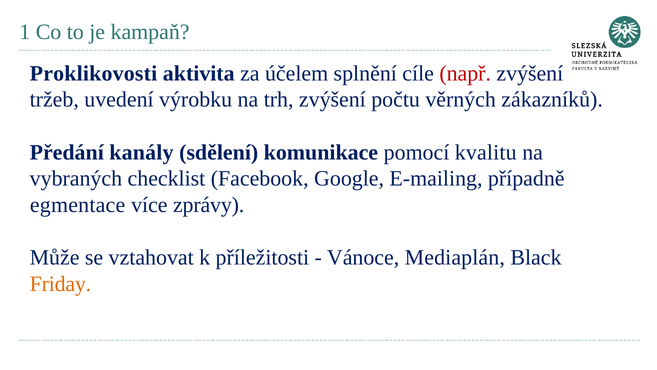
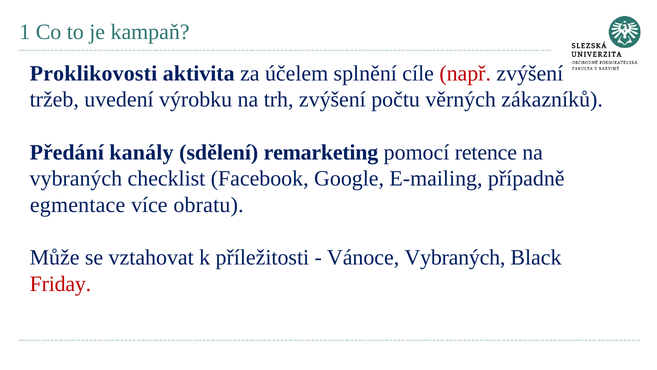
komunikace: komunikace -> remarketing (321, 152)
kvalitu: kvalitu -> retence (486, 152)
zprávy: zprávy -> obratu (209, 205)
Vánoce Mediaplán: Mediaplán -> Vybraných (455, 257)
Friday colour: orange -> red (60, 284)
